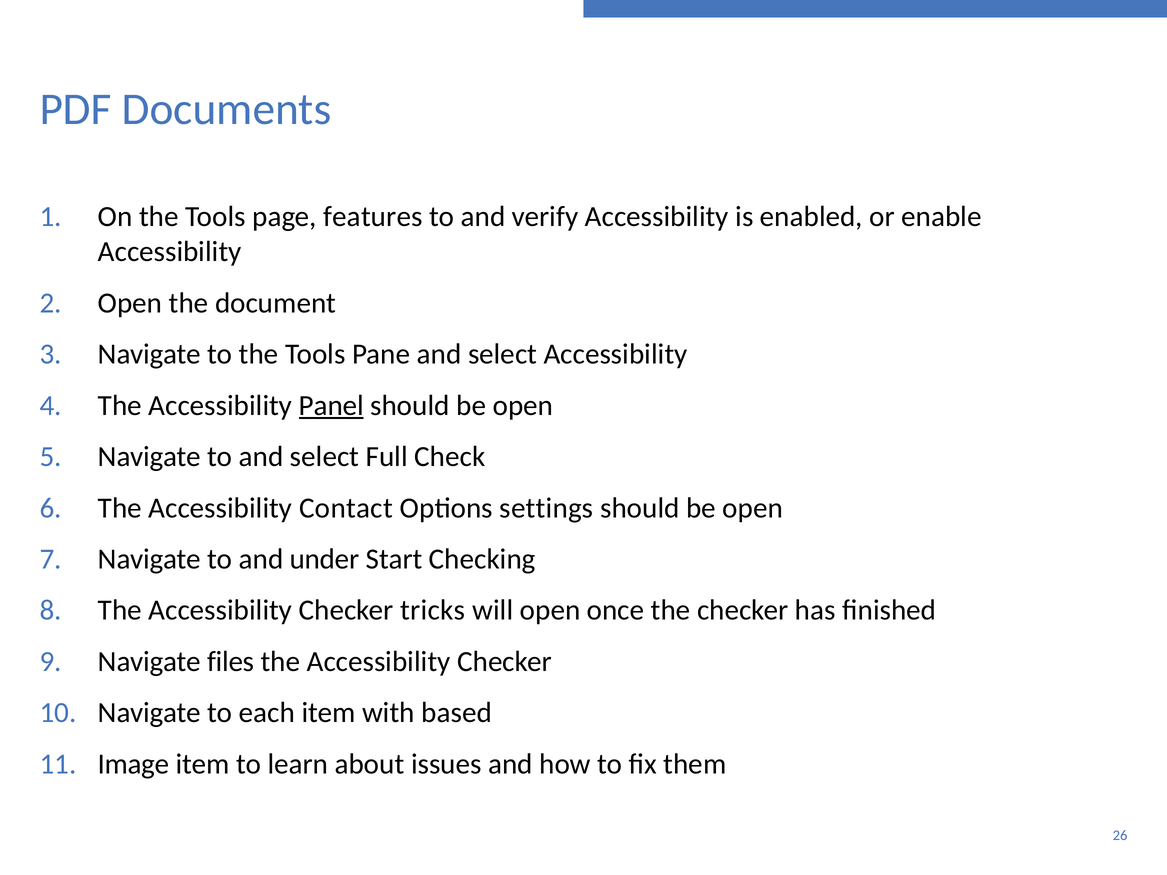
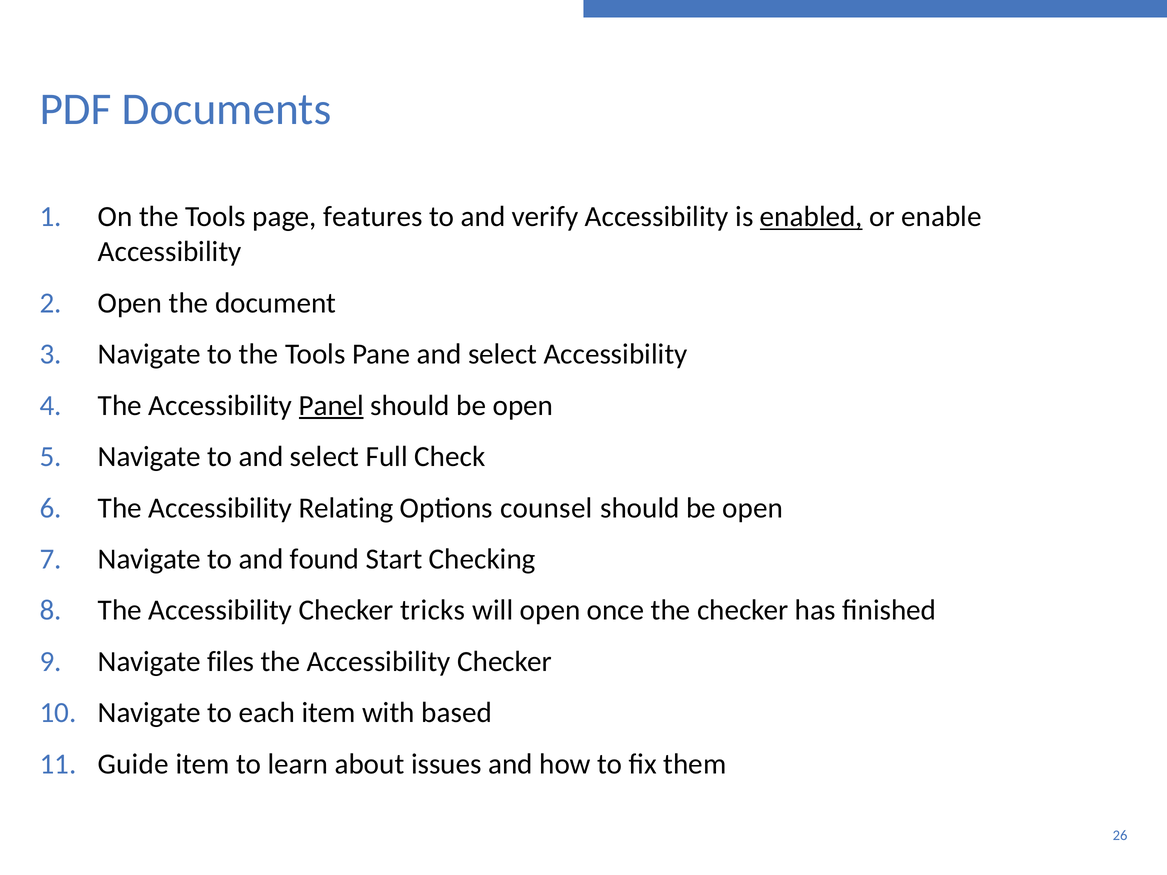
enabled underline: none -> present (811, 217)
Contact: Contact -> Relating (346, 508)
settings: settings -> counsel (546, 508)
under: under -> found (325, 559)
Image: Image -> Guide (133, 764)
